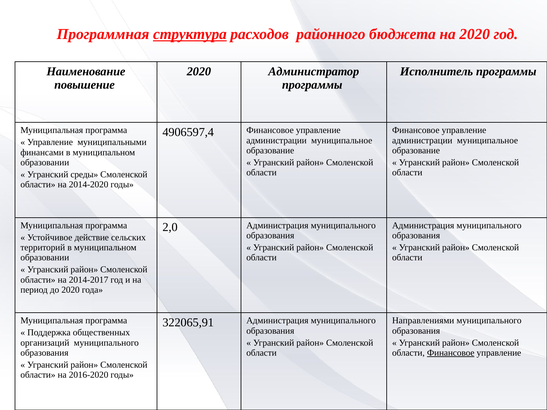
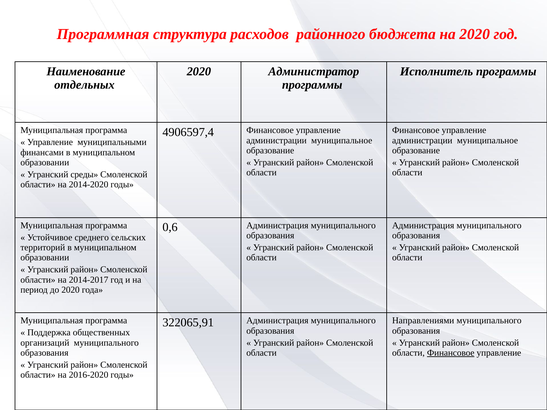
структура underline: present -> none (190, 34)
повышение: повышение -> отдельных (84, 85)
2,0: 2,0 -> 0,6 (170, 227)
действие: действие -> среднего (92, 238)
